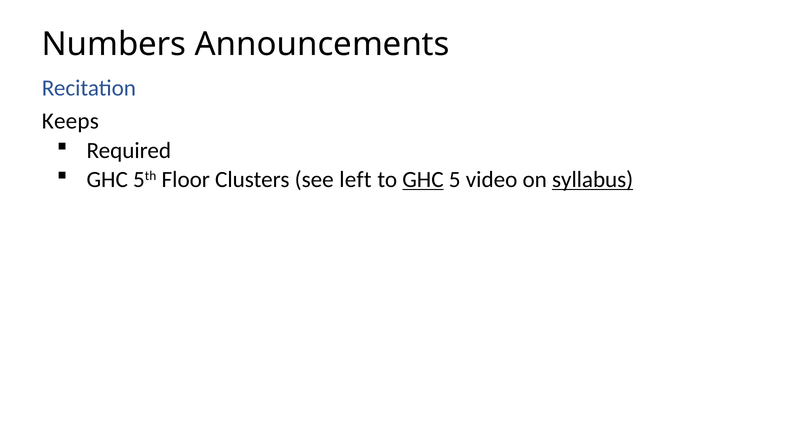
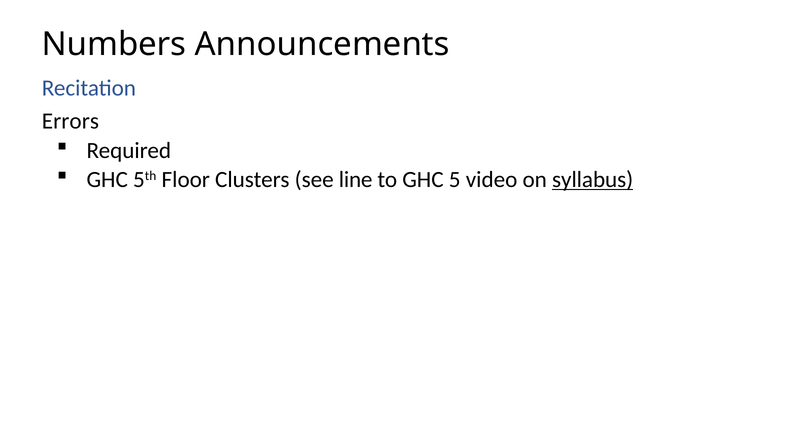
Keeps: Keeps -> Errors (70, 121)
left: left -> line (356, 179)
GHC underline: present -> none (423, 179)
